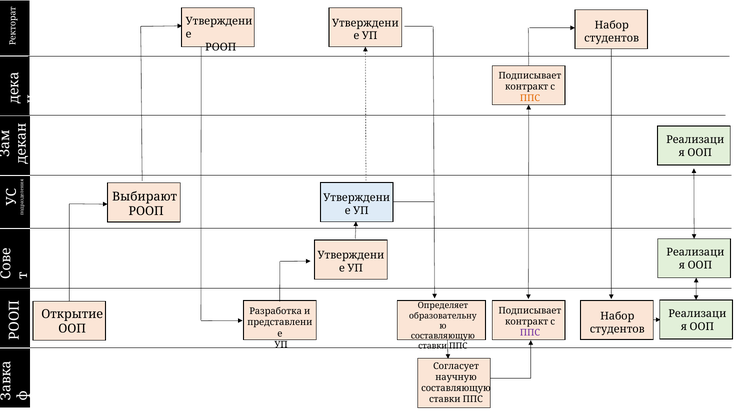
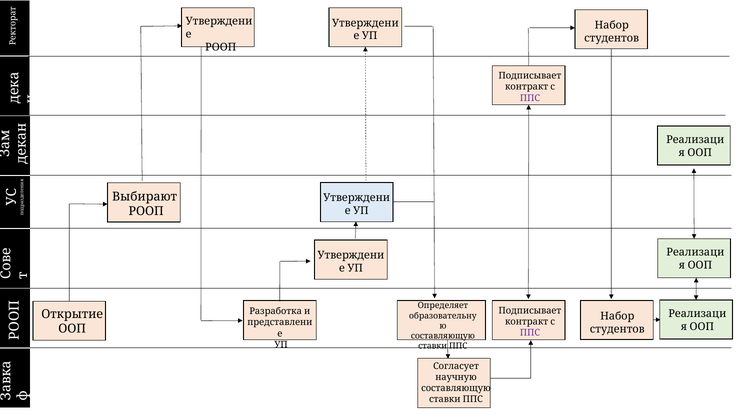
ППС colour: orange -> purple (530, 98)
